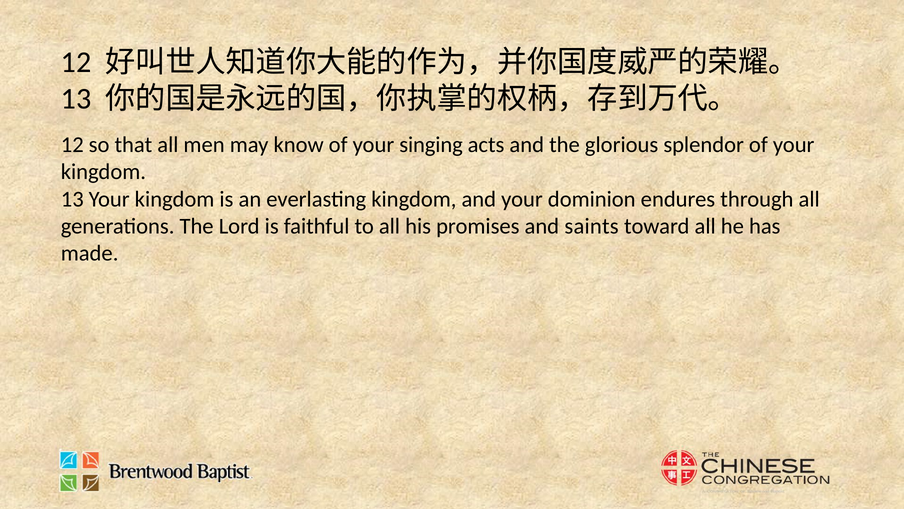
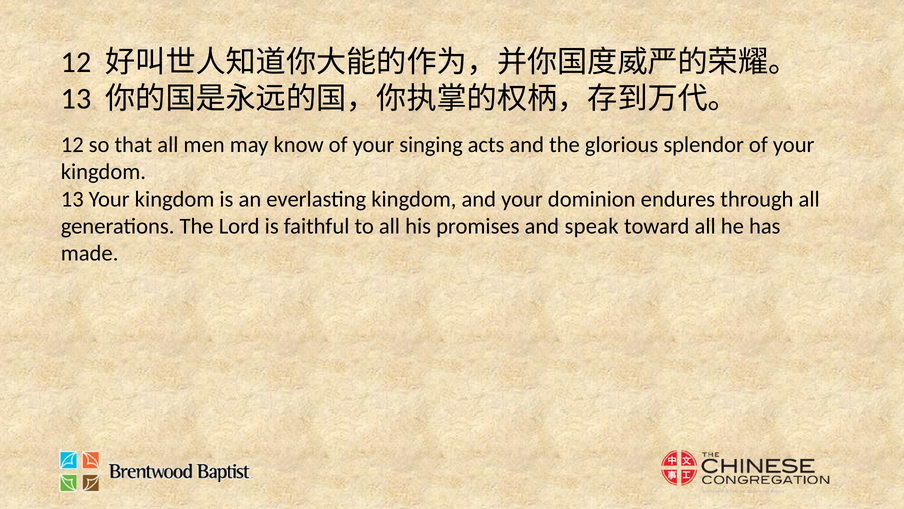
saints: saints -> speak (592, 226)
